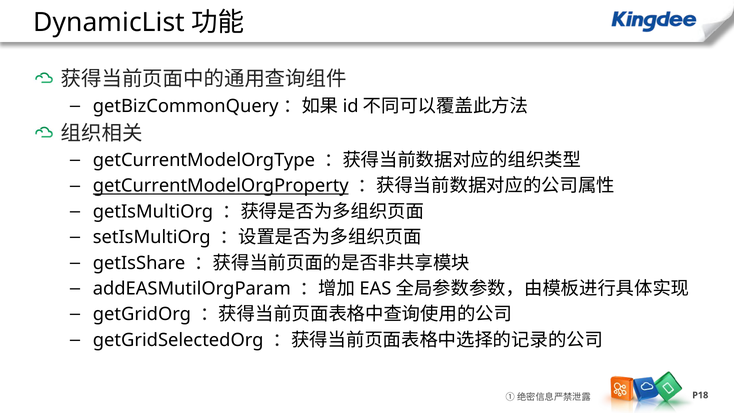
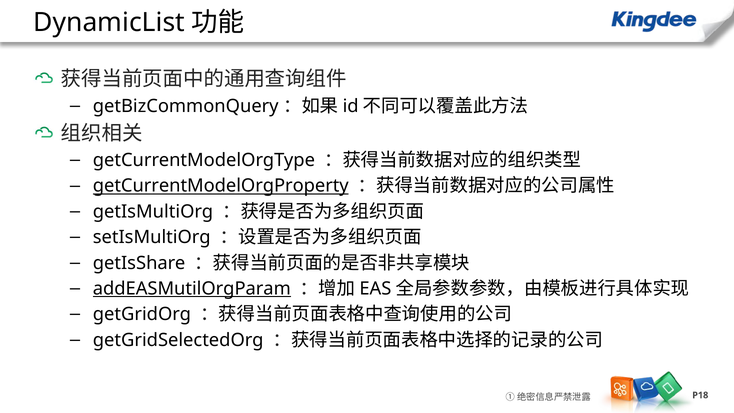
addEASMutilOrgParam underline: none -> present (192, 289)
